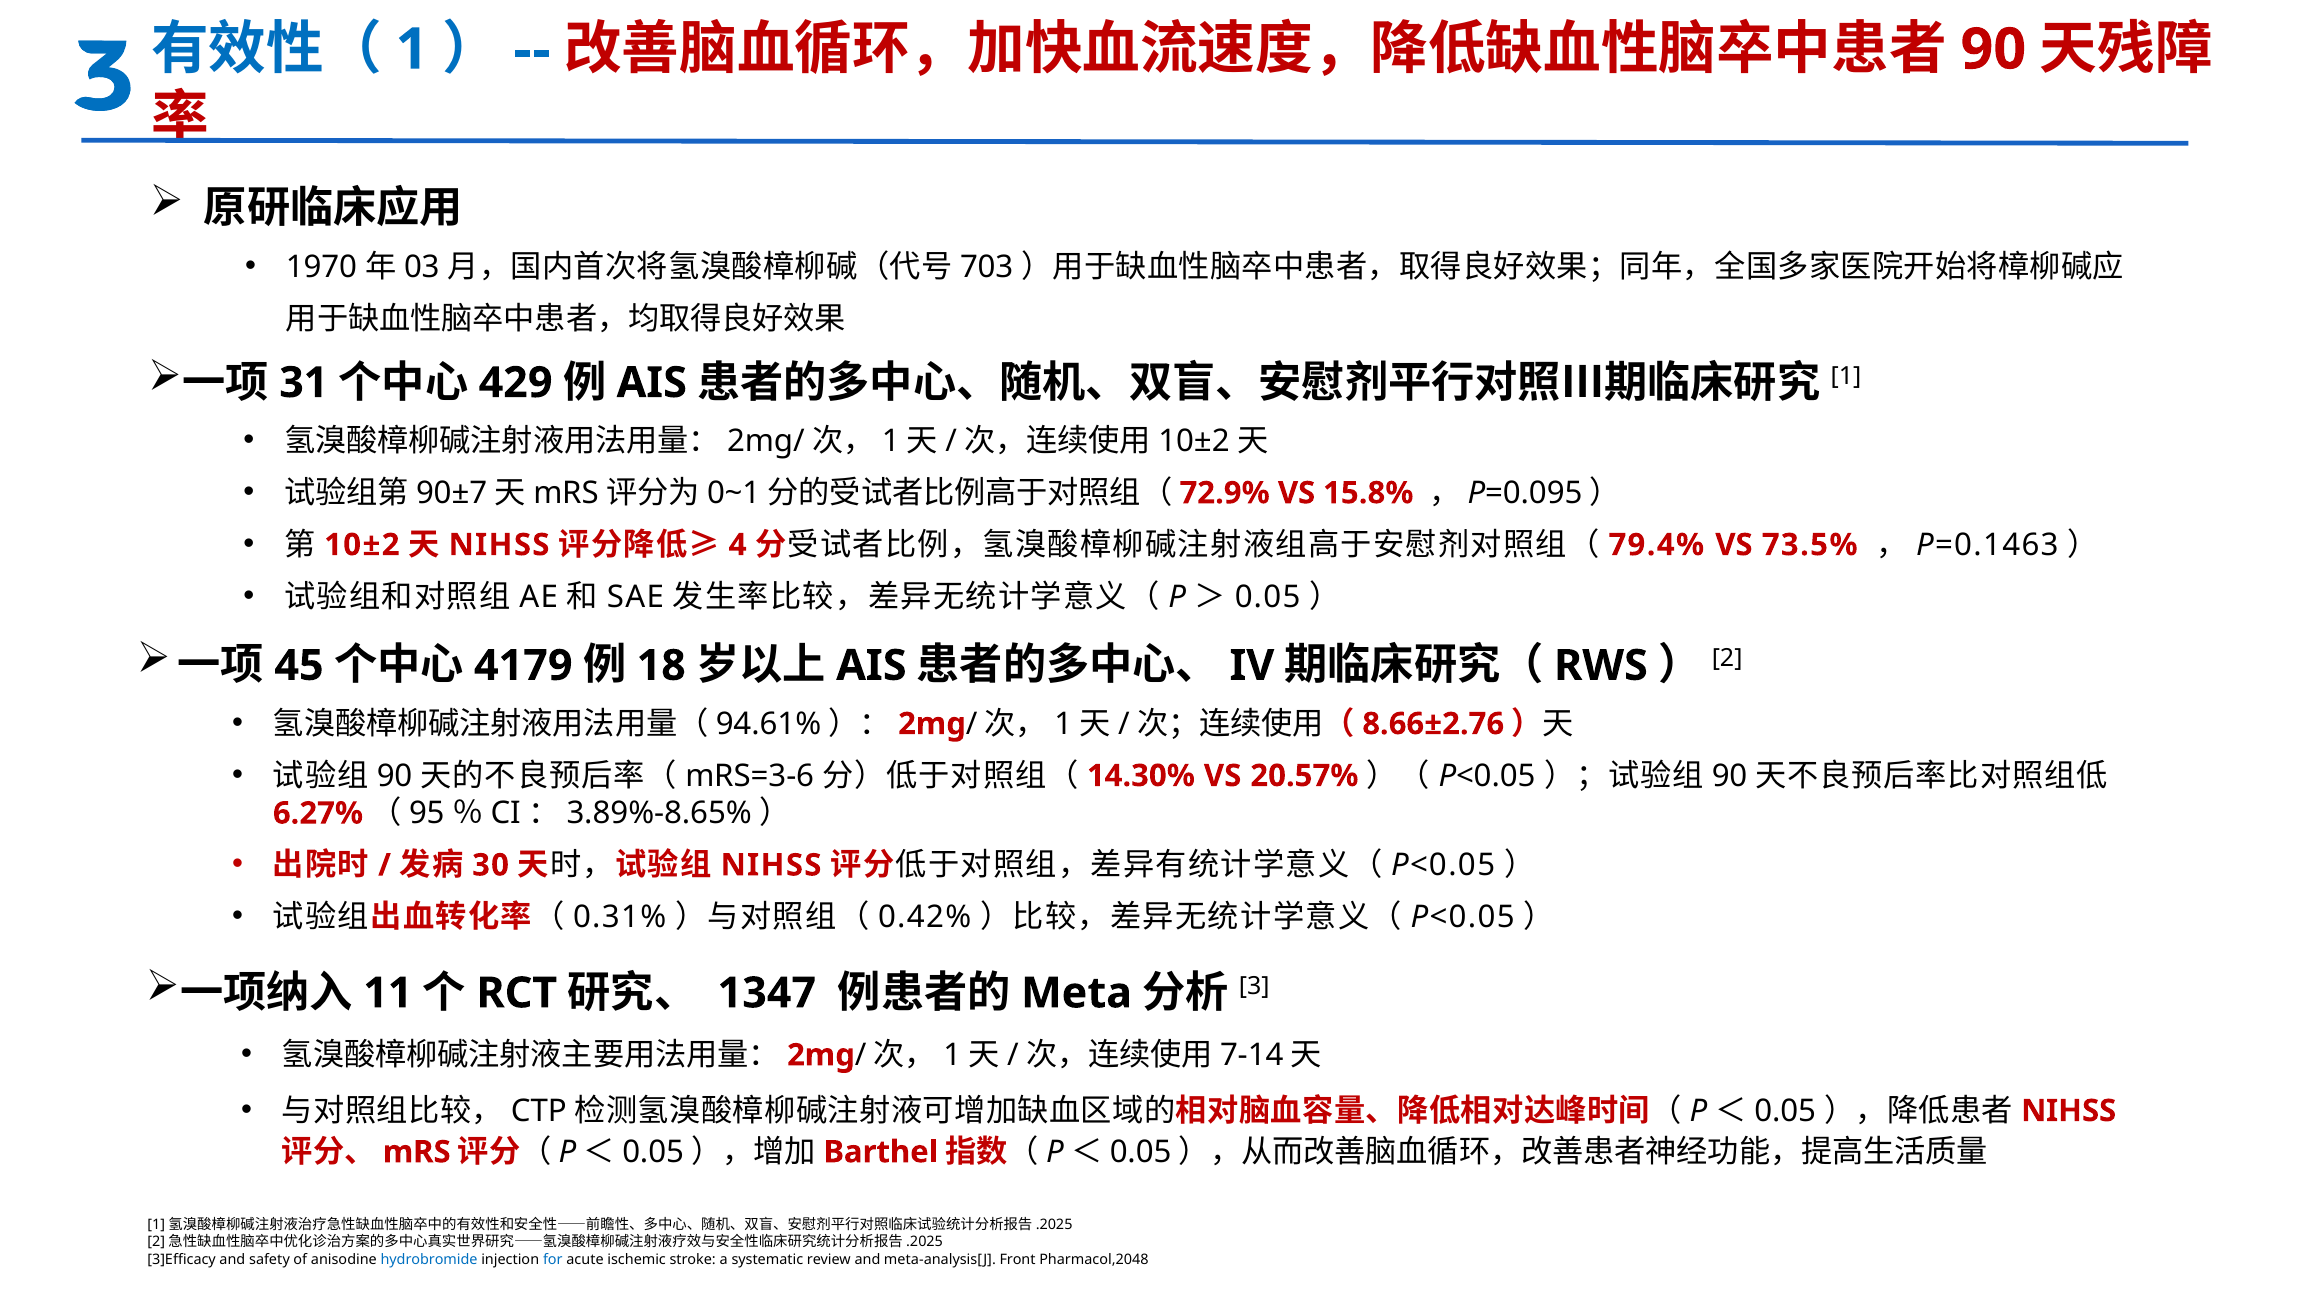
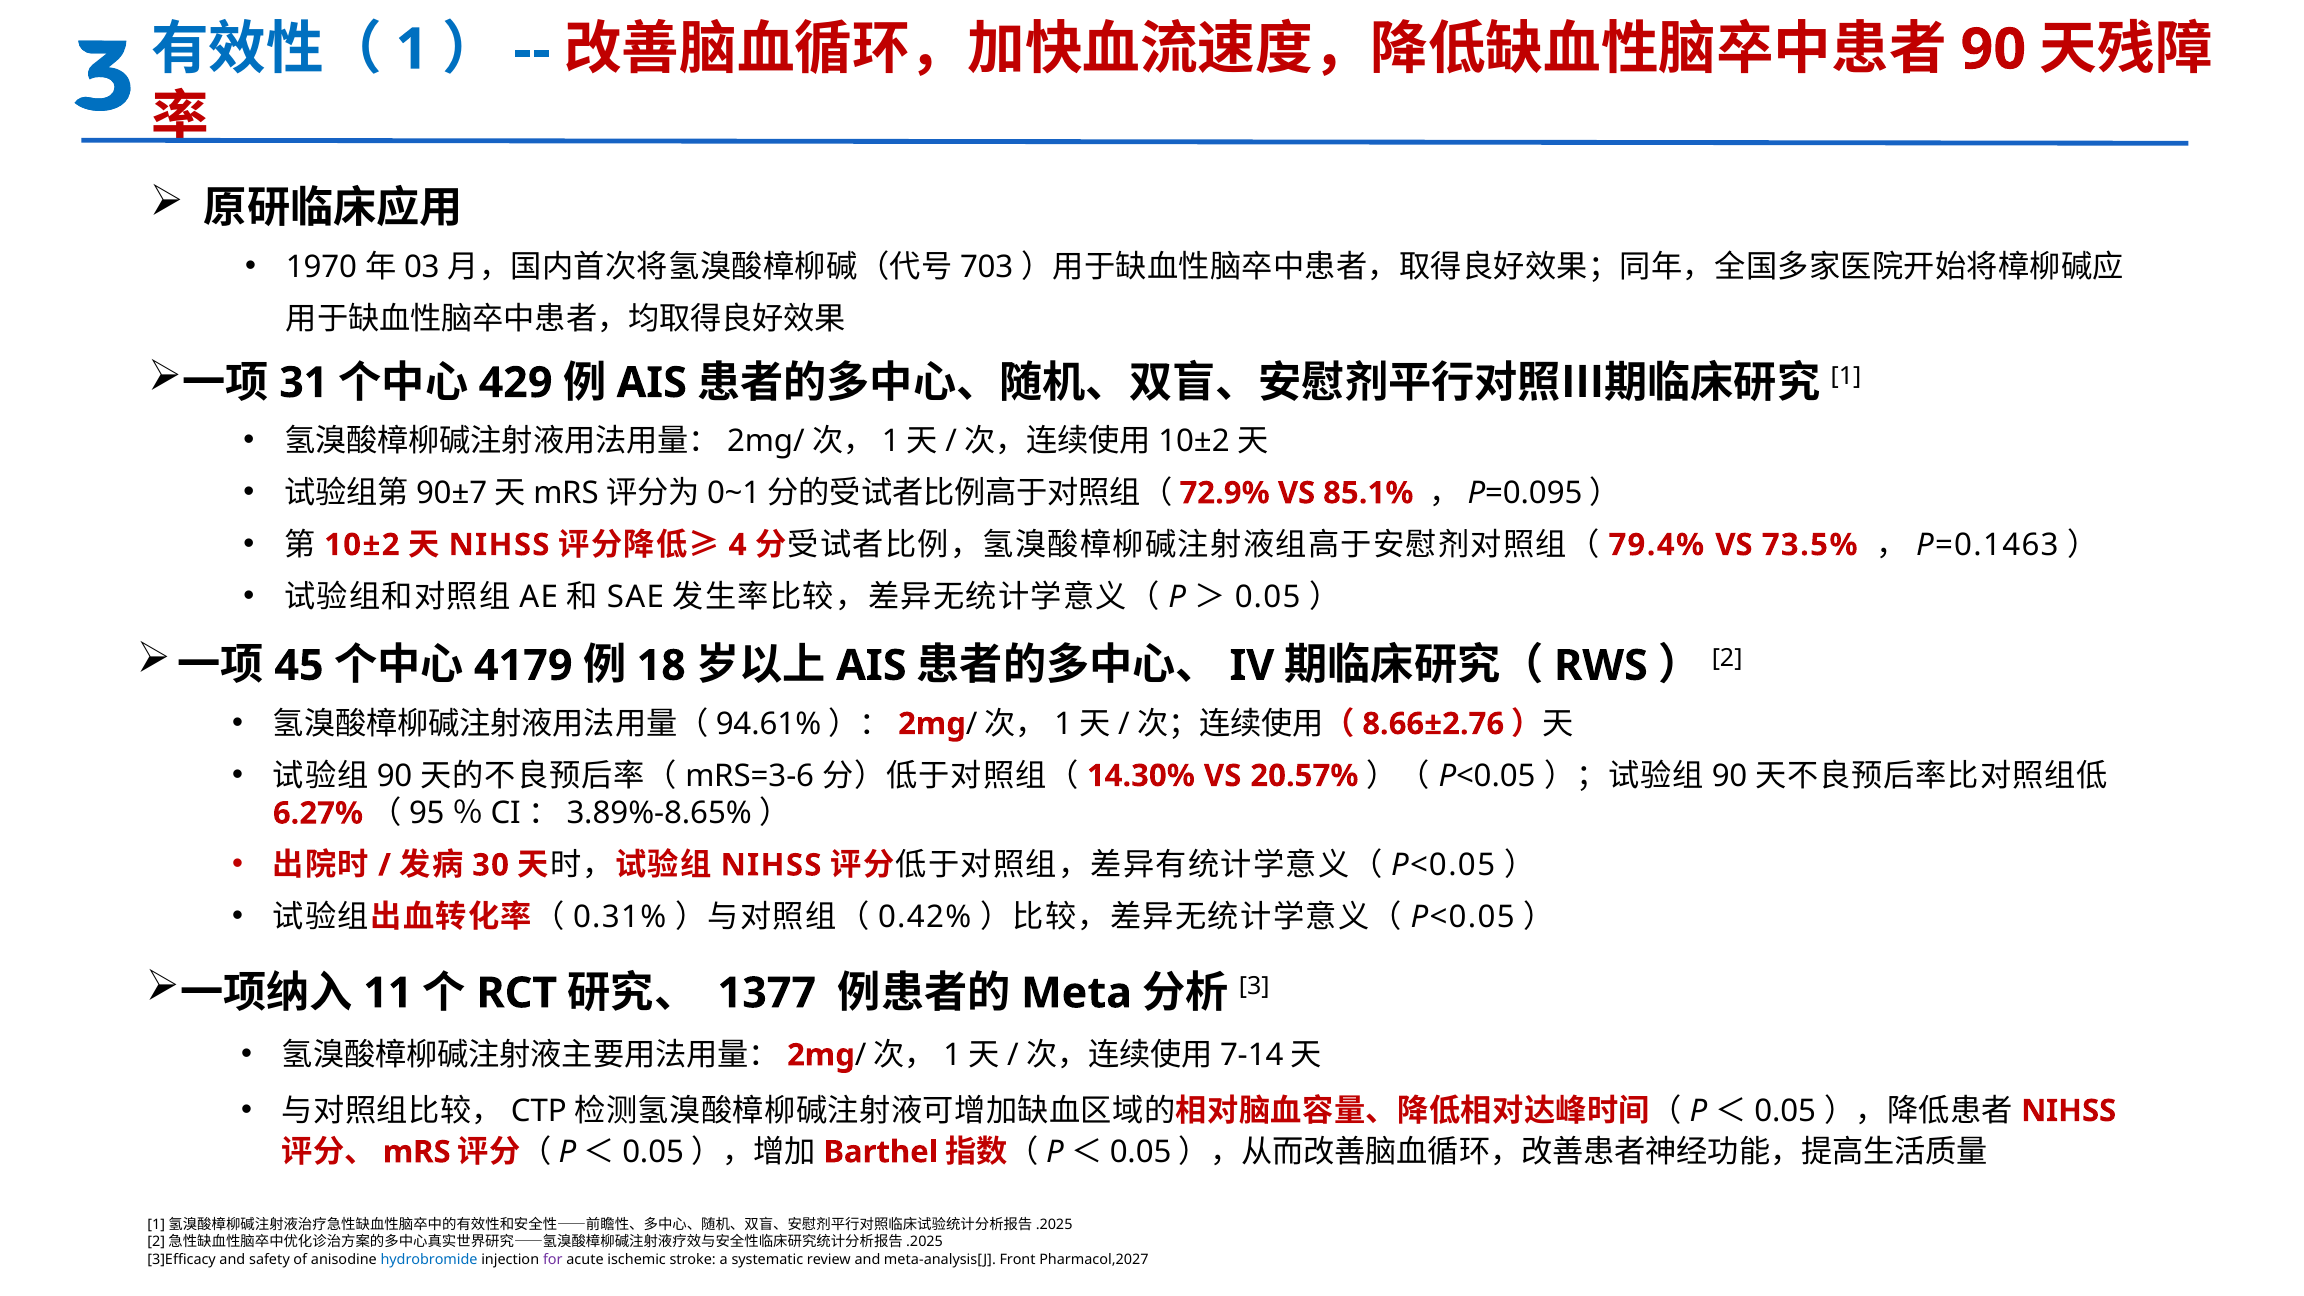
15.8%: 15.8% -> 85.1% (1368, 493)
1347: 1347 -> 1377 (767, 993)
for colour: blue -> purple (553, 1259)
Pharmacol,2048: Pharmacol,2048 -> Pharmacol,2027 (1094, 1259)
